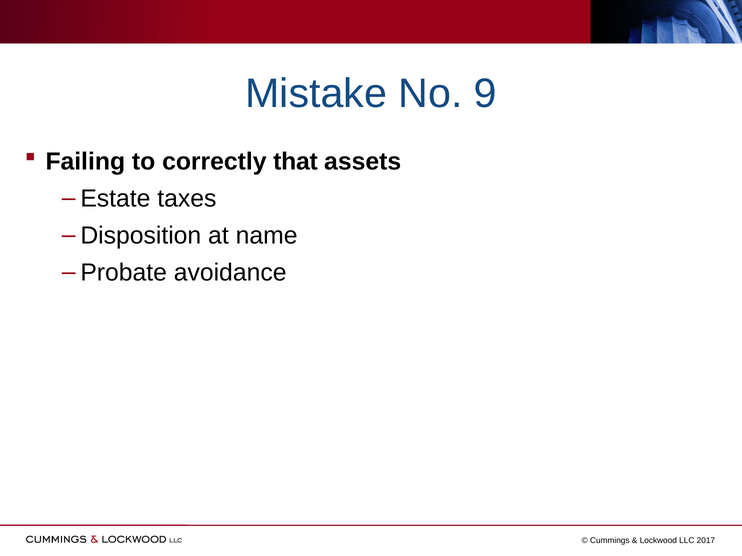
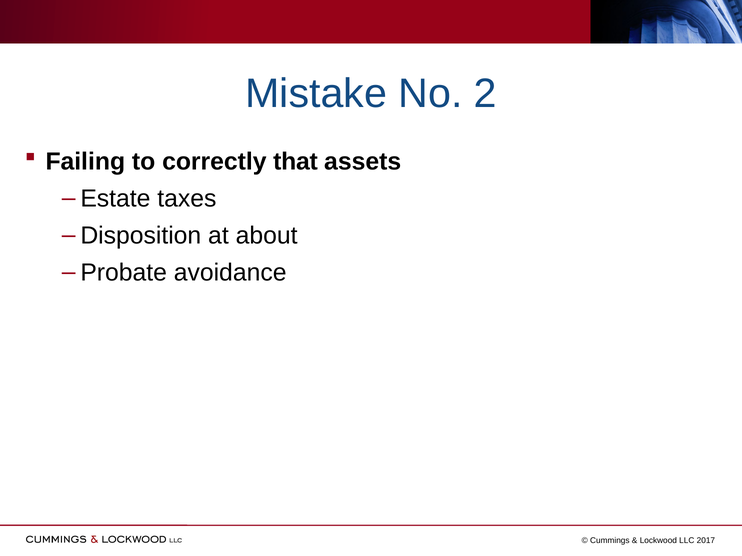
9: 9 -> 2 (485, 94)
name: name -> about (267, 236)
